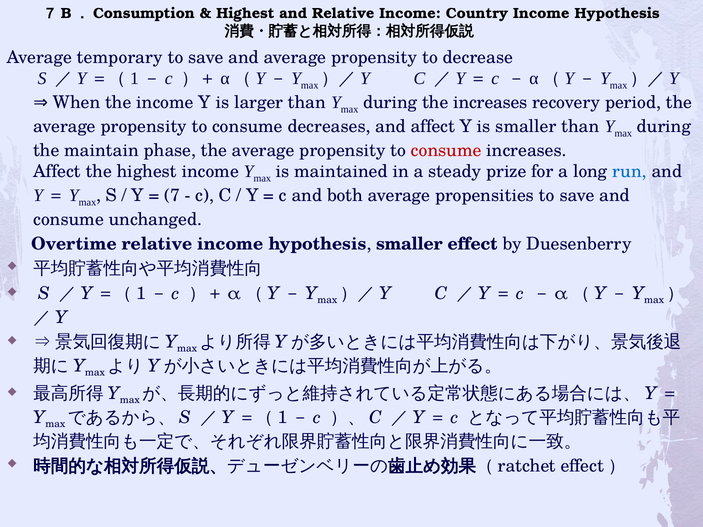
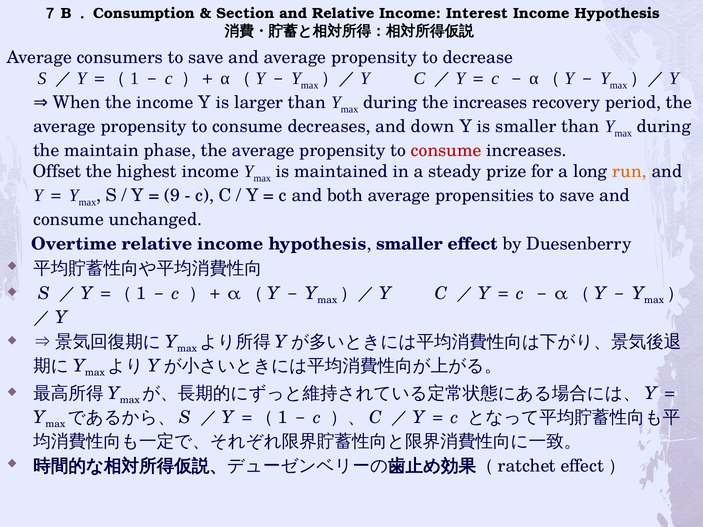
Highest: Highest -> Section (245, 13)
Country: Country -> Interest (477, 13)
temporary: temporary -> consumers (120, 57)
and affect: affect -> down (433, 126)
Affect: Affect -> Offset (57, 172)
run colour: blue -> orange (630, 172)
7: 7 -> 9 (172, 196)
